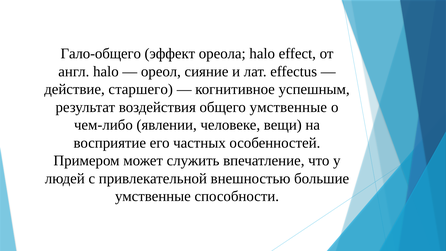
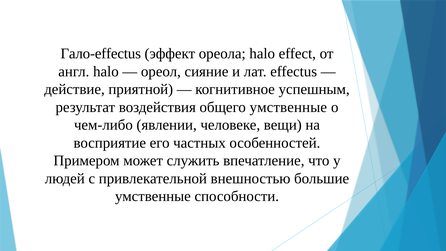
Гало-общего: Гало-общего -> Гало-effectus (101, 54)
старшего: старшего -> приятной (141, 89)
